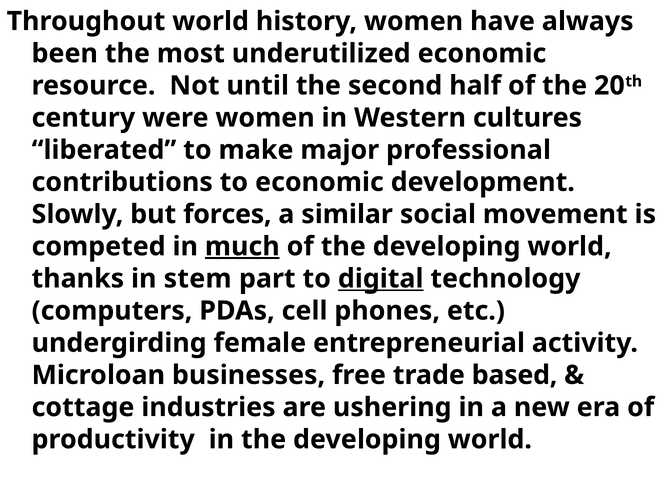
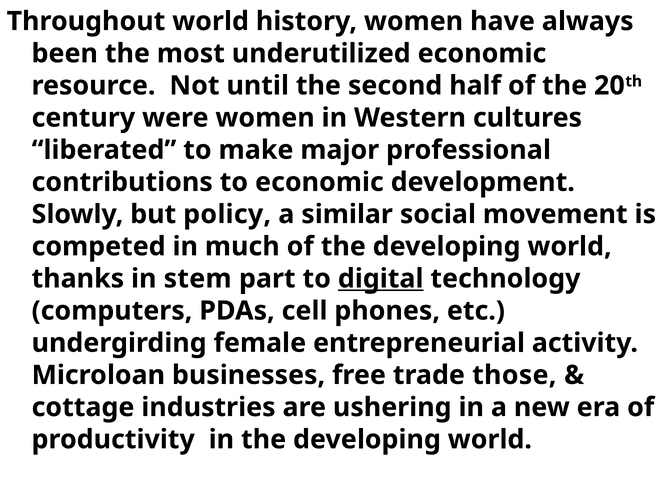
forces: forces -> policy (227, 214)
much underline: present -> none (242, 246)
based: based -> those (514, 375)
